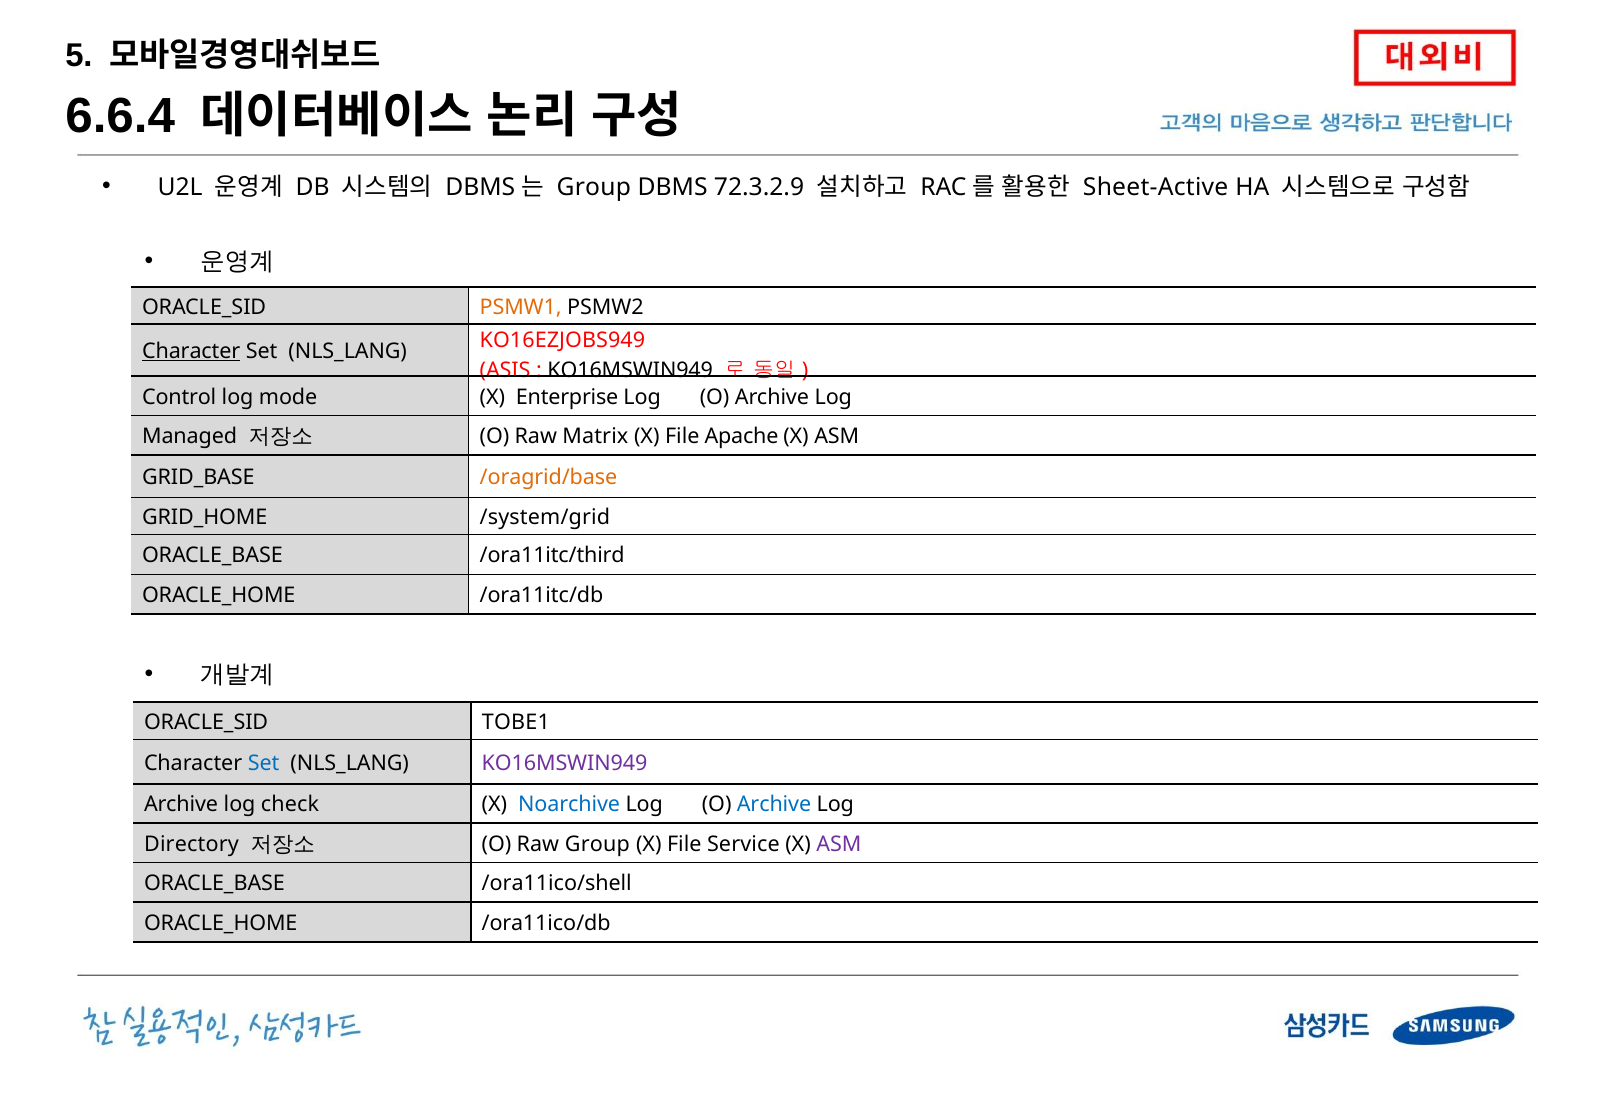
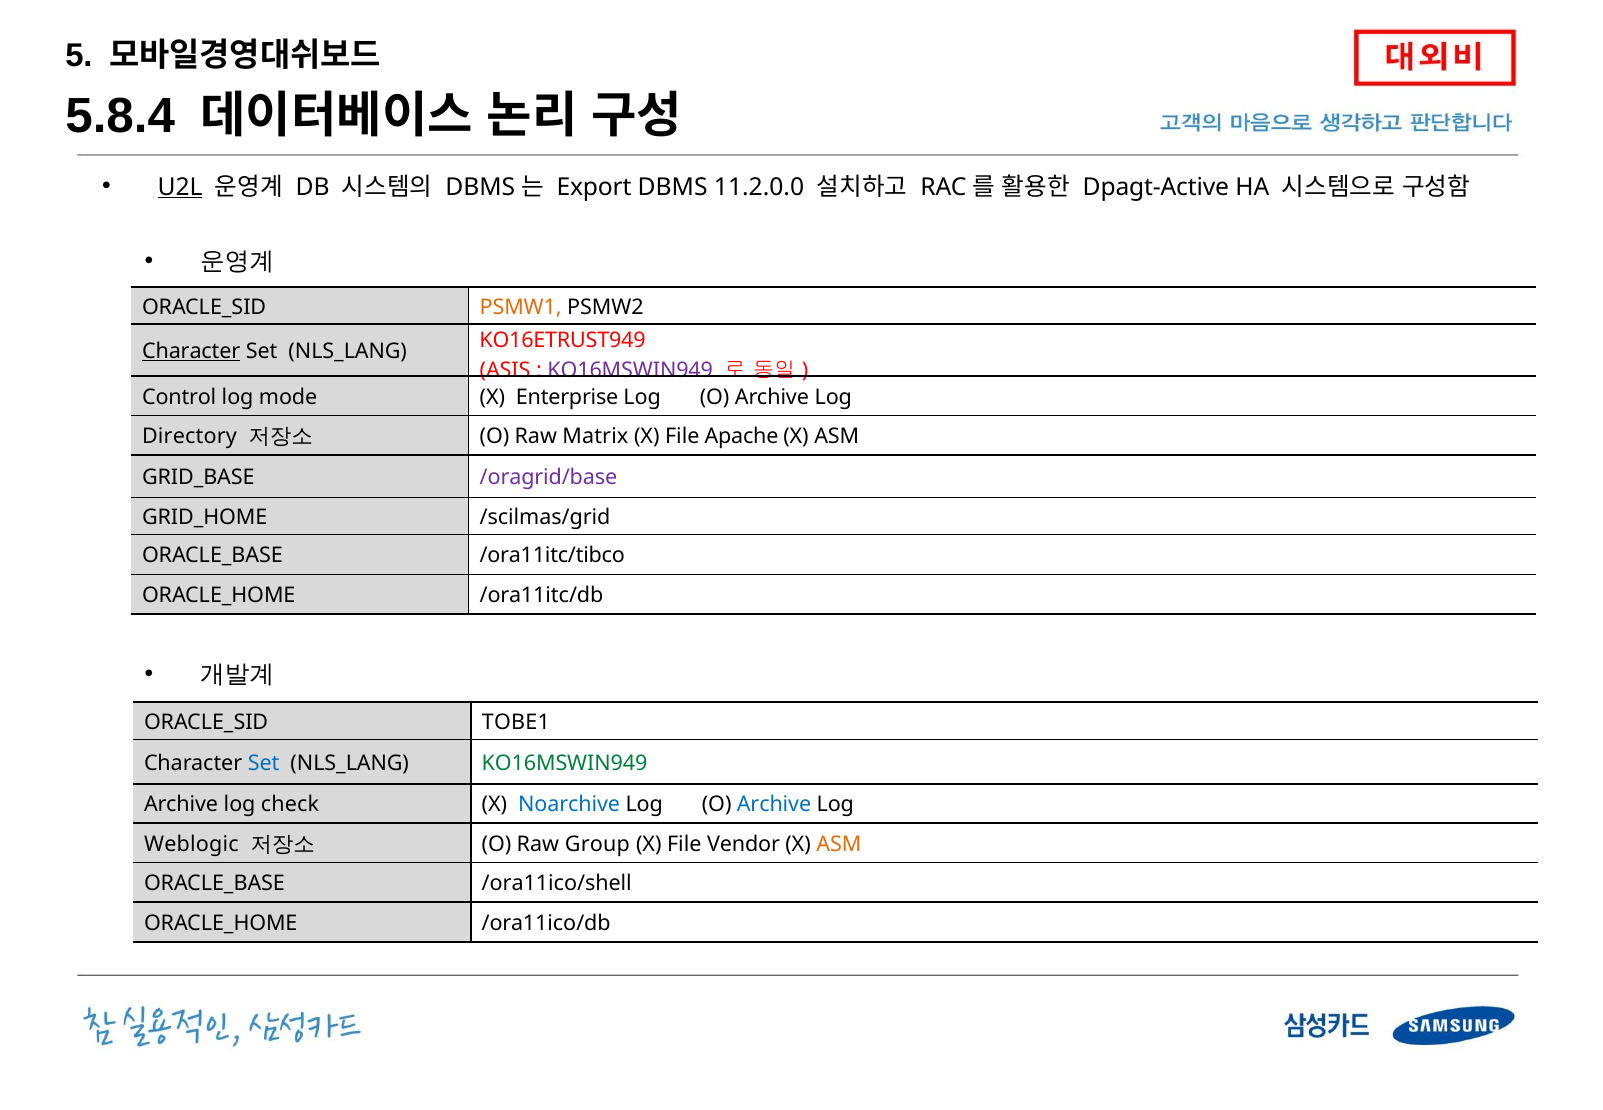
6.6.4: 6.6.4 -> 5.8.4 (120, 116)
U2L underline: none -> present (180, 187)
Group: Group -> Export (594, 187)
72.3.2.9: 72.3.2.9 -> 11.2.0.0 (759, 187)
Sheet-Active: Sheet-Active -> Dpagt-Active (1156, 187)
KO16EZJOBS949: KO16EZJOBS949 -> KO16ETRUST949 (563, 340)
KO16MSWIN949 colour: black -> purple (630, 371)
Managed: Managed -> Directory (189, 436)
/oragrid/base colour: orange -> purple (548, 477)
/system/grid: /system/grid -> /scilmas/grid (545, 517)
/ora11itc/third: /ora11itc/third -> /ora11itc/tibco (552, 556)
KO16MSWIN949 colour: purple -> green (565, 763)
Directory: Directory -> Weblogic (191, 844)
Service: Service -> Vendor (743, 844)
ASM colour: purple -> orange (839, 844)
